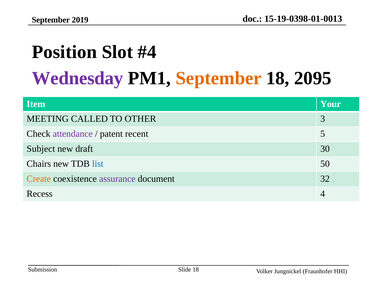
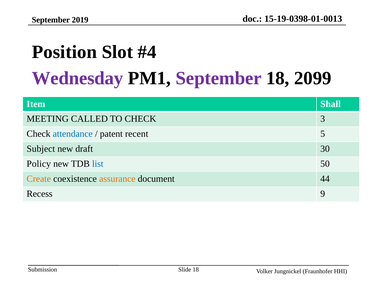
September colour: orange -> purple (219, 78)
2095: 2095 -> 2099 (313, 78)
Your: Your -> Shall (331, 104)
TO OTHER: OTHER -> CHECK (140, 119)
attendance colour: purple -> blue (73, 134)
Chairs: Chairs -> Policy (39, 164)
assurance colour: purple -> orange (117, 178)
32: 32 -> 44 (325, 178)
4: 4 -> 9 (323, 193)
